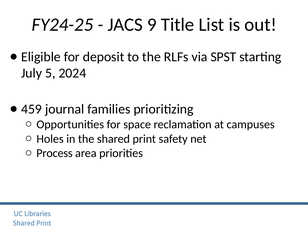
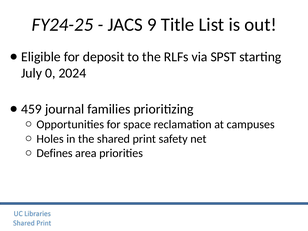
5: 5 -> 0 (50, 73)
Process: Process -> Defines (55, 153)
